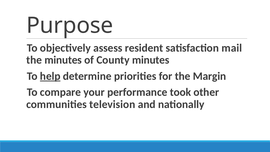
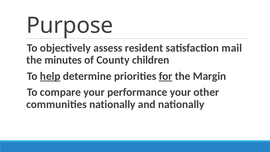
County minutes: minutes -> children (151, 60)
for underline: none -> present (166, 76)
performance took: took -> your (180, 92)
communities television: television -> nationally (112, 104)
